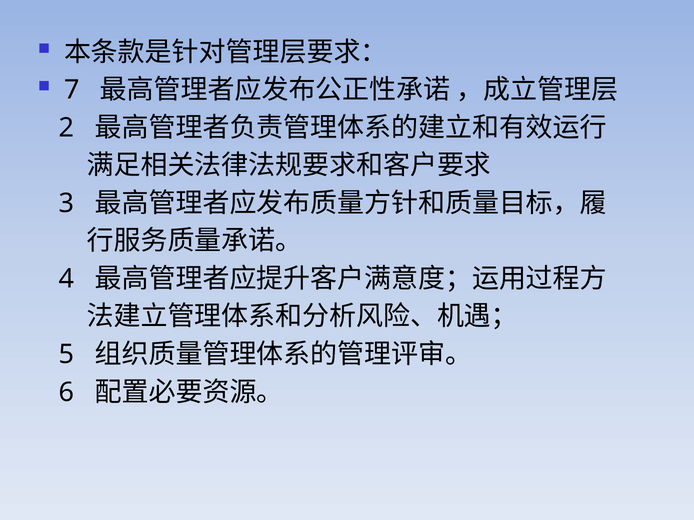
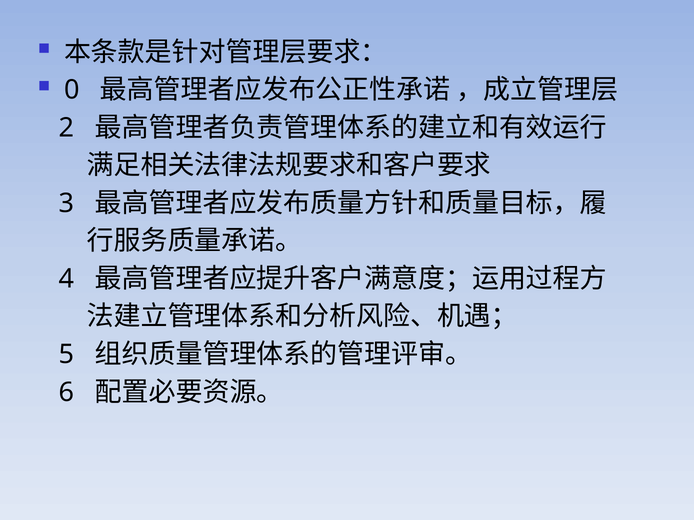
7: 7 -> 0 (72, 90)
